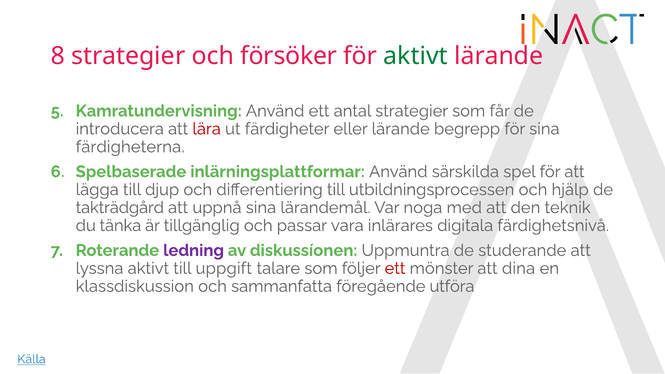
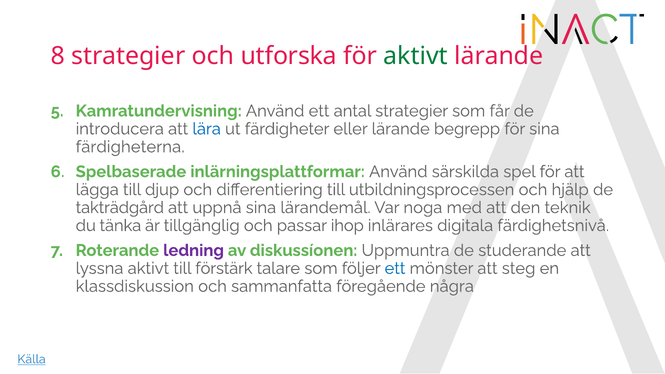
försöker: försöker -> utforska (289, 56)
lära colour: red -> blue (207, 129)
vara: vara -> ihop (347, 226)
uppgift: uppgift -> förstärk (224, 268)
ett colour: red -> blue (395, 268)
dina: dina -> steg (519, 268)
utföra: utföra -> några (452, 286)
